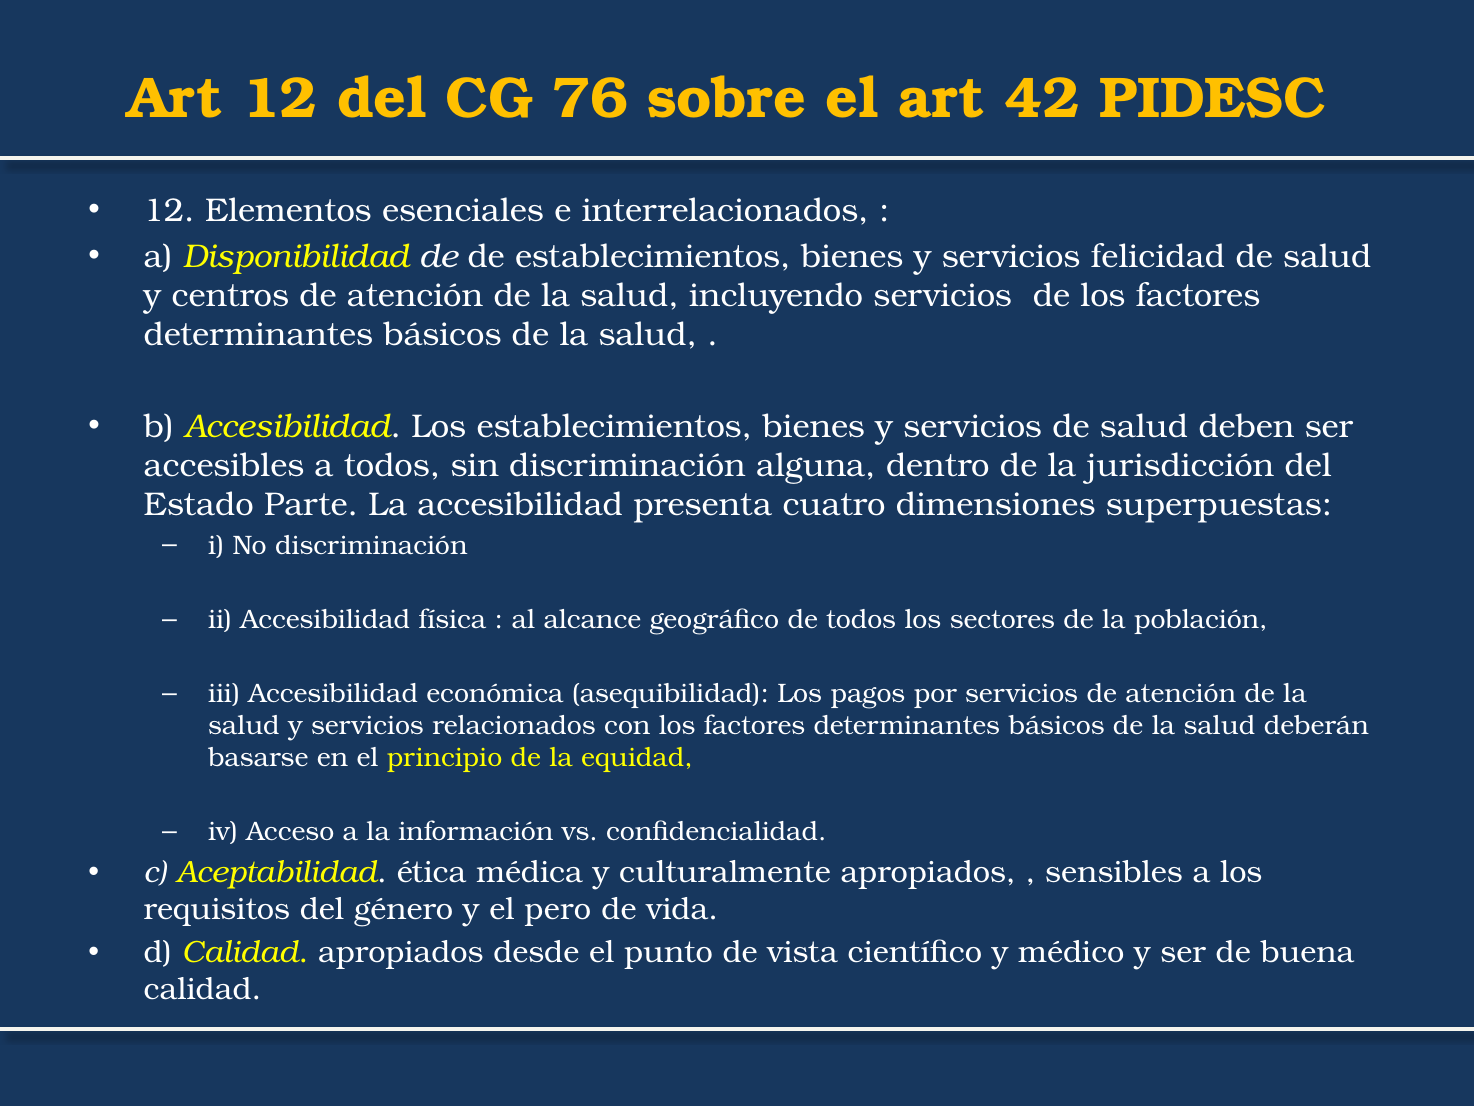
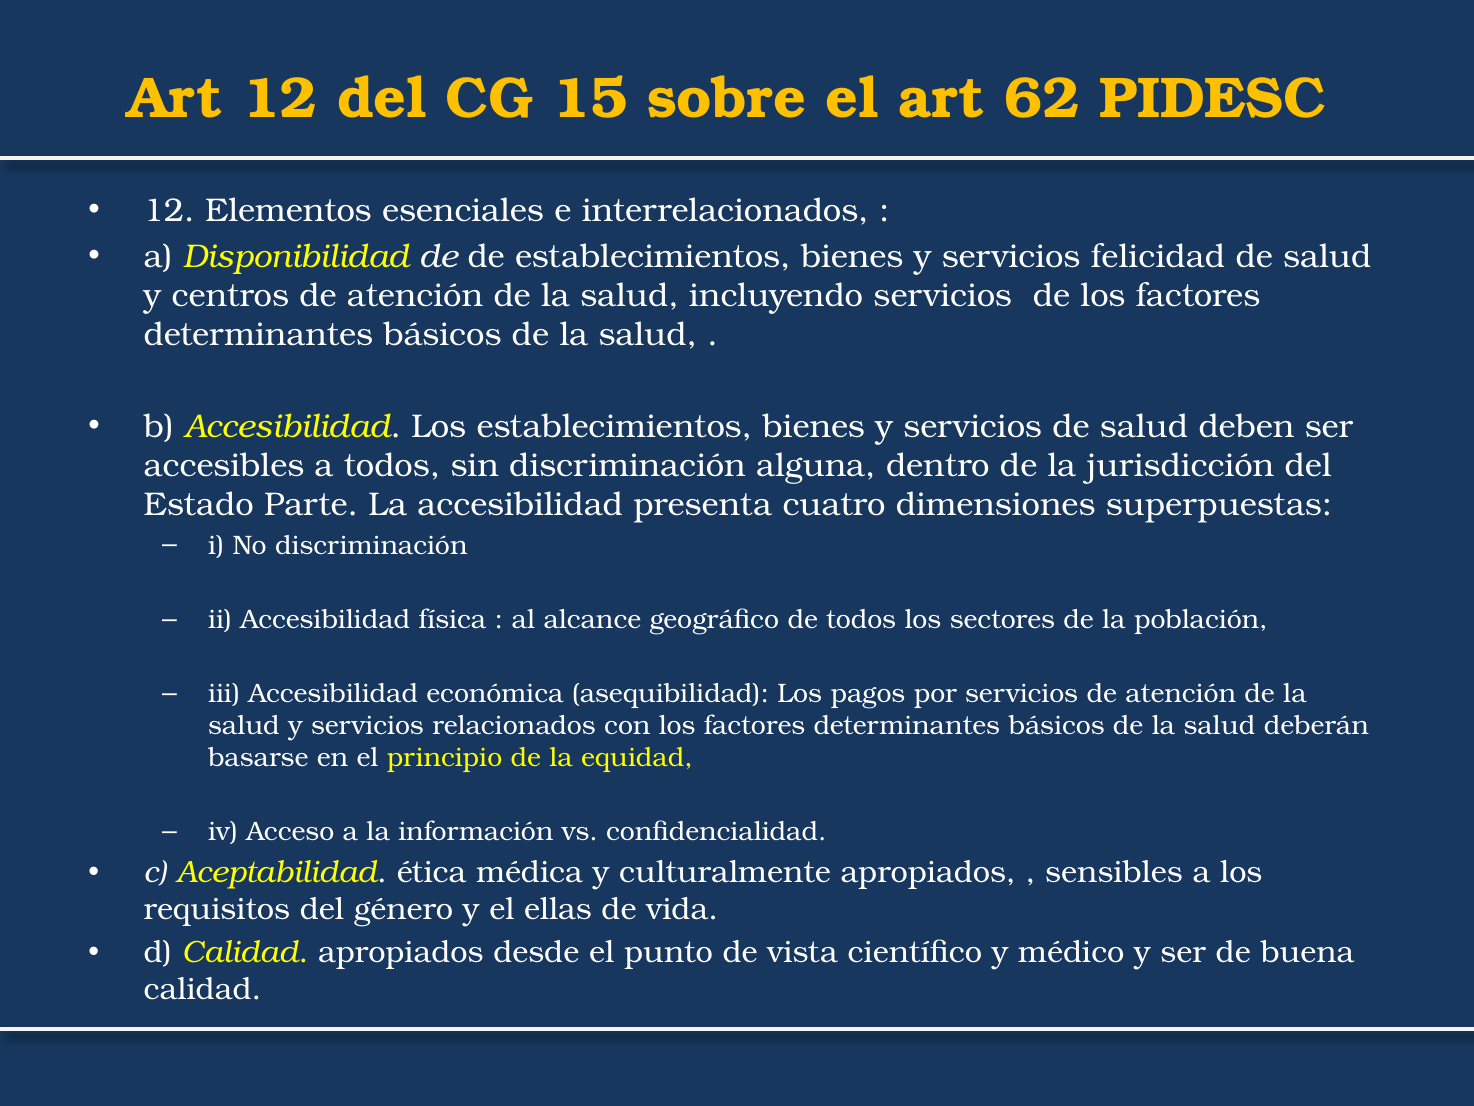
76: 76 -> 15 (590, 98)
42: 42 -> 62 (1042, 98)
pero: pero -> ellas (558, 909)
